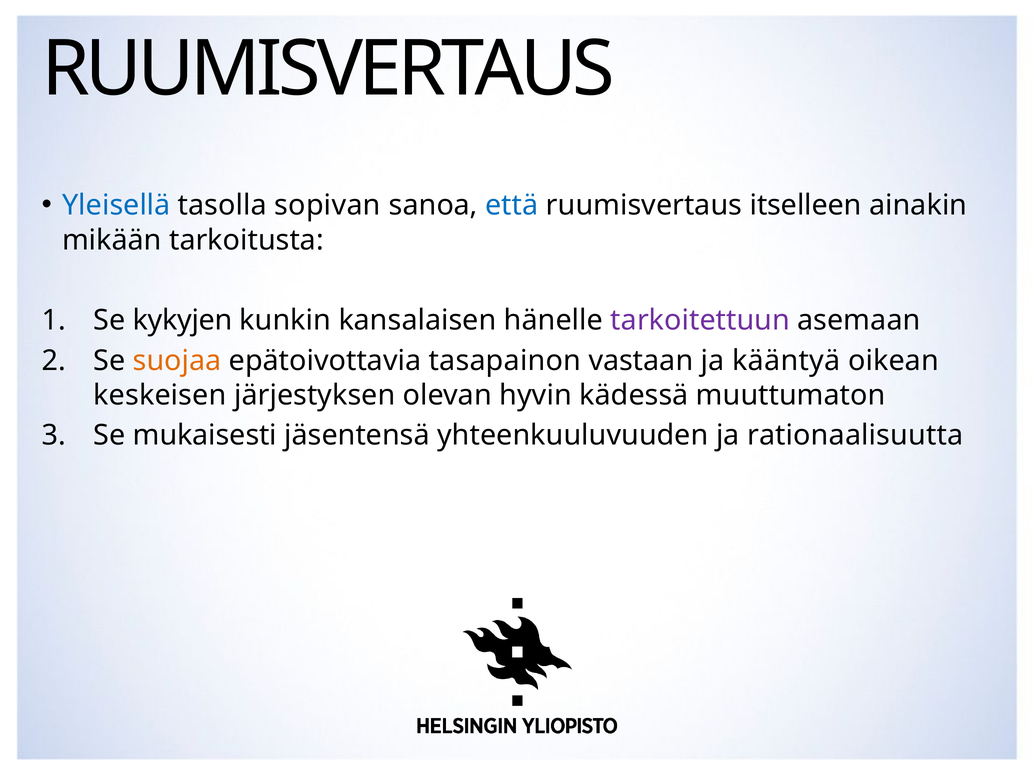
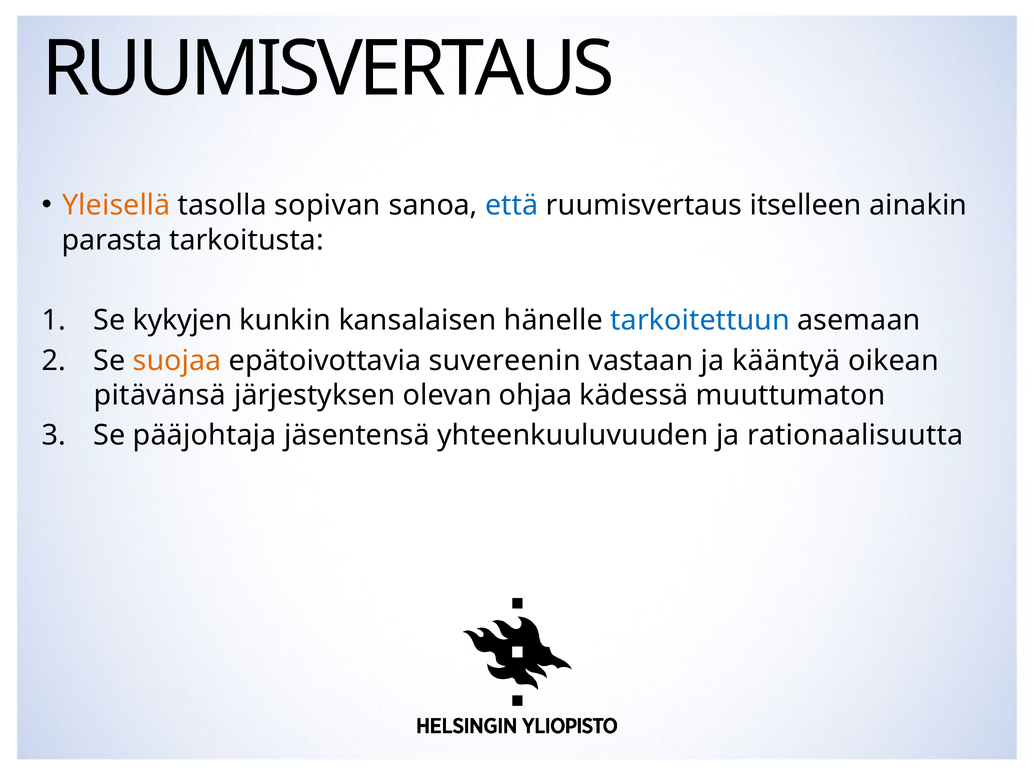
Yleisellä colour: blue -> orange (116, 205)
mikään: mikään -> parasta (112, 240)
tarkoitettuun colour: purple -> blue (700, 320)
tasapainon: tasapainon -> suvereenin (505, 361)
keskeisen: keskeisen -> pitävänsä (160, 395)
hyvin: hyvin -> ohjaa (536, 395)
mukaisesti: mukaisesti -> pääjohtaja (205, 435)
